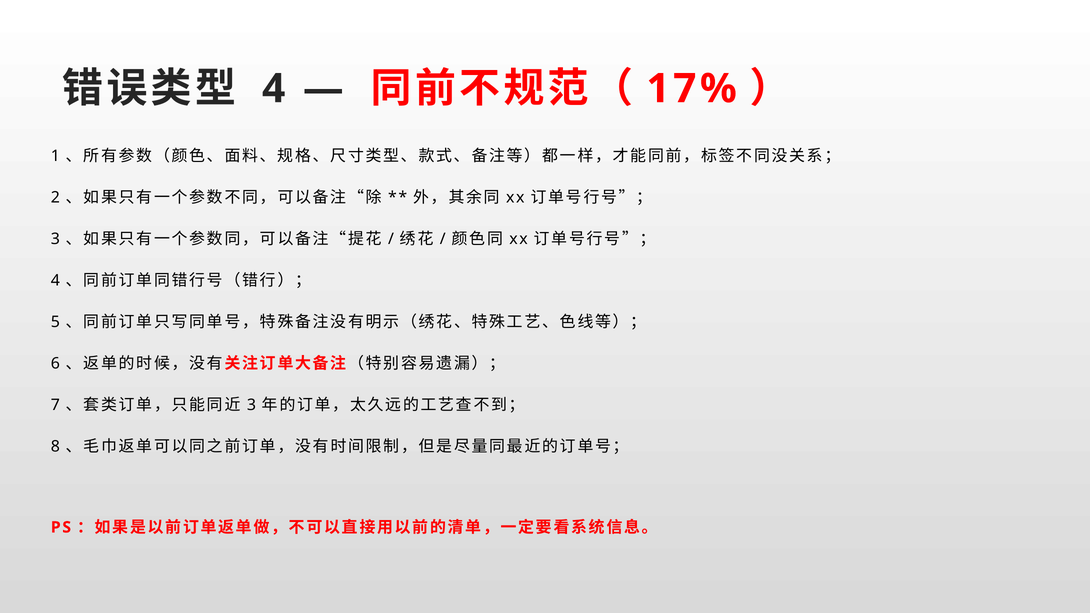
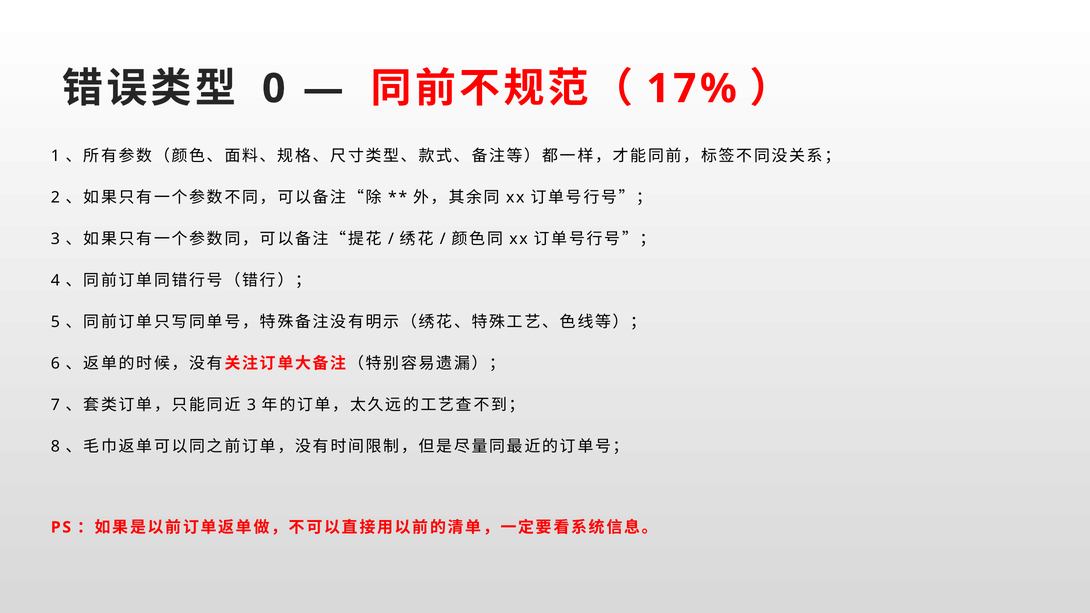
4: 4 -> 0 (274, 89)
